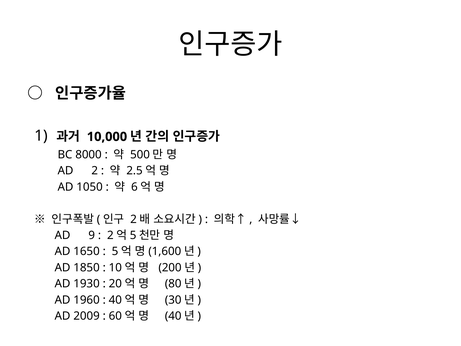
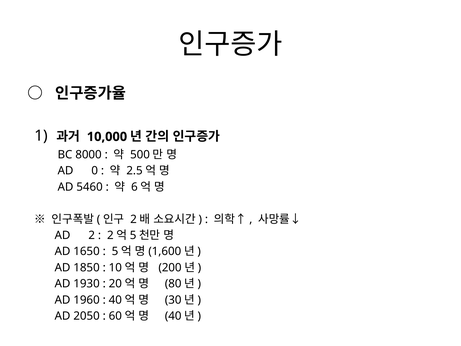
2: 2 -> 0 (95, 171)
1050: 1050 -> 5460 (90, 187)
9: 9 -> 2 (92, 235)
2009: 2009 -> 2050 (87, 316)
